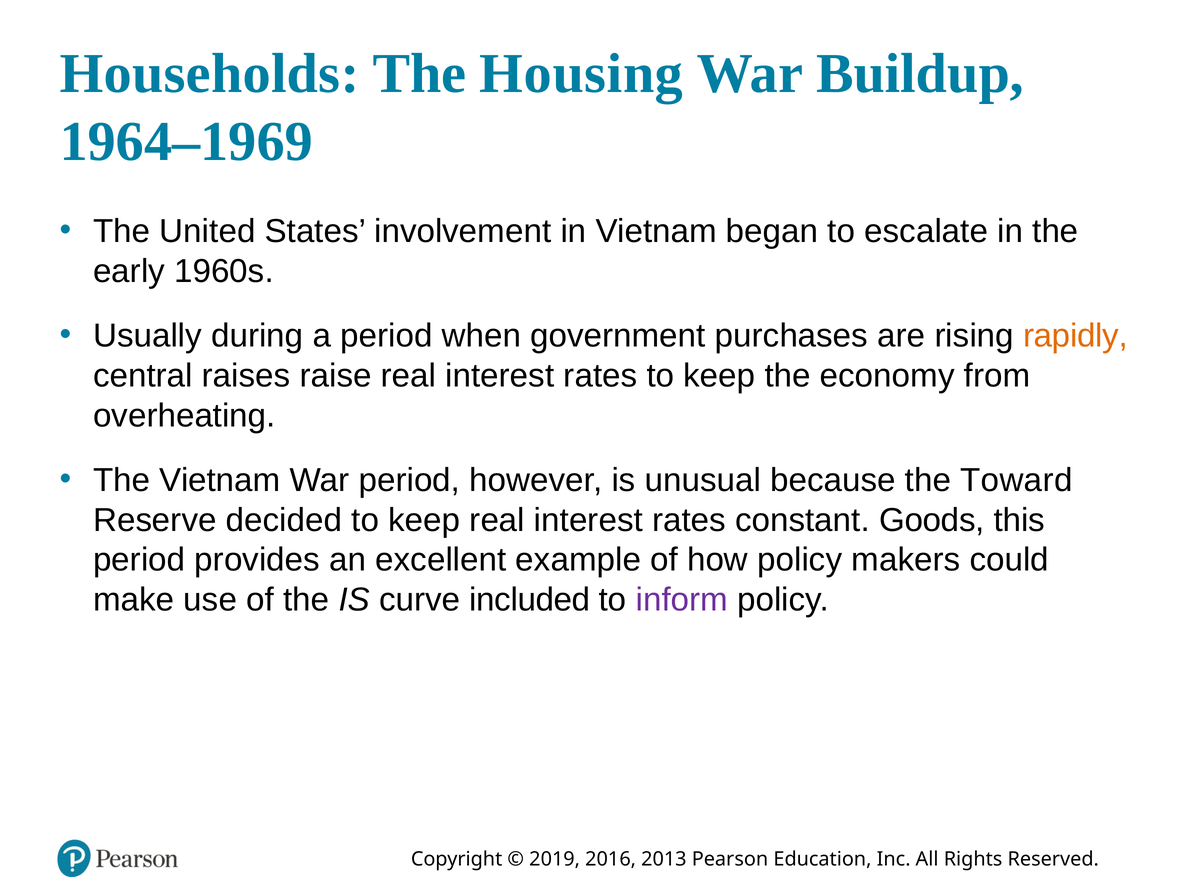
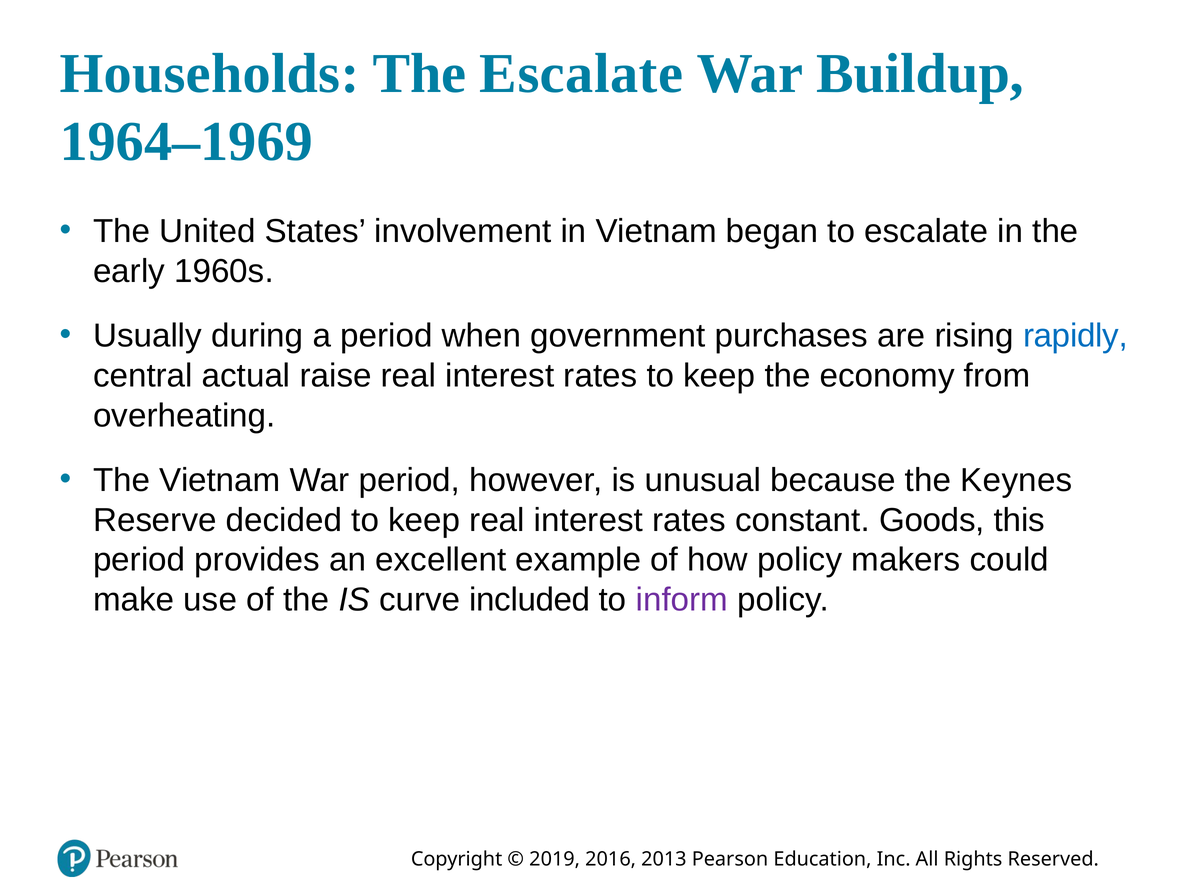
The Housing: Housing -> Escalate (581, 74)
rapidly colour: orange -> blue (1075, 336)
raises: raises -> actual (246, 375)
Toward: Toward -> Keynes (1016, 480)
